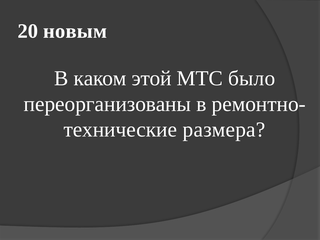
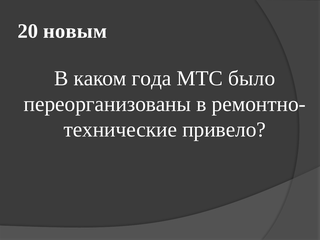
этой: этой -> года (151, 78)
размера: размера -> привело (224, 130)
